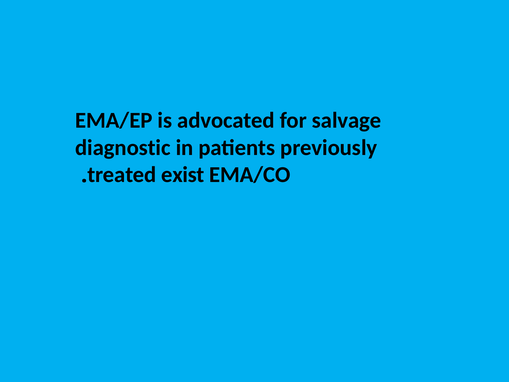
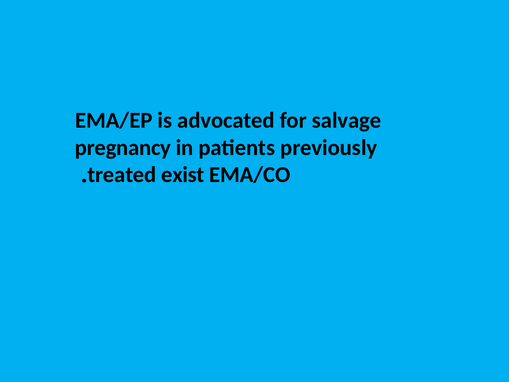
diagnostic: diagnostic -> pregnancy (123, 148)
